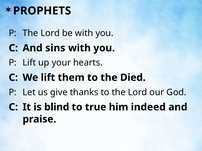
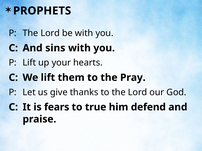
Died: Died -> Pray (133, 78)
blind: blind -> fears (57, 107)
indeed: indeed -> defend (148, 107)
